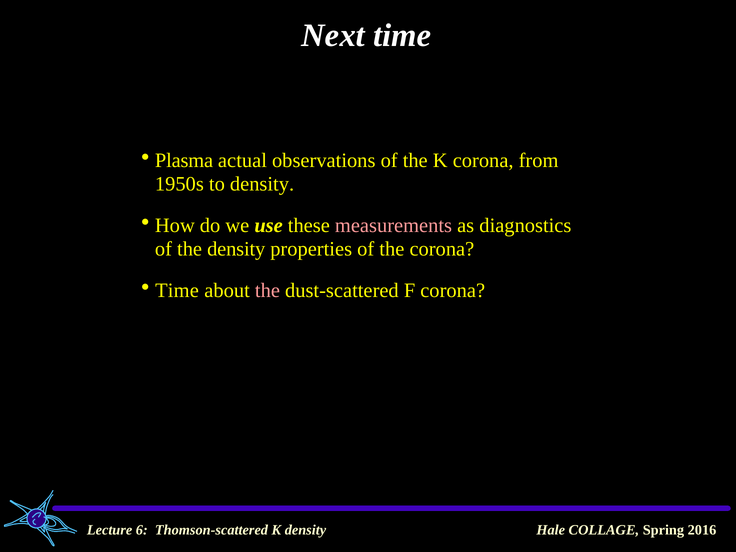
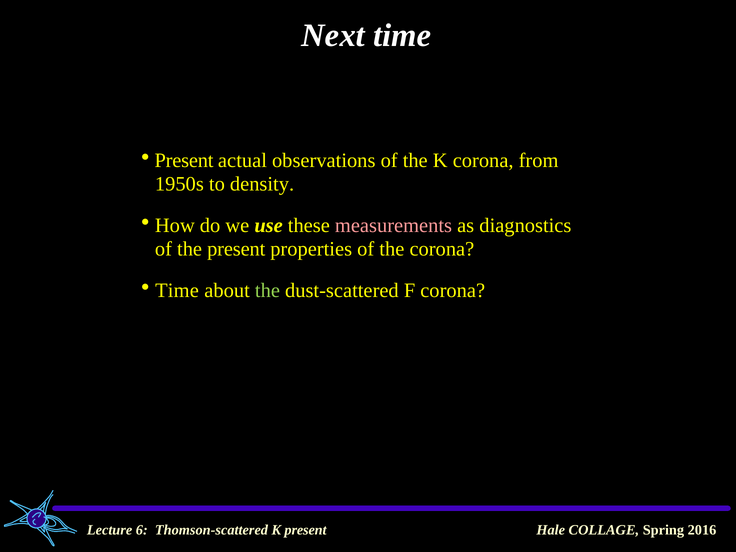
Plasma: Plasma -> Present (184, 160)
the density: density -> present (236, 249)
the colour: pink -> light green (267, 291)
K density: density -> present (306, 530)
